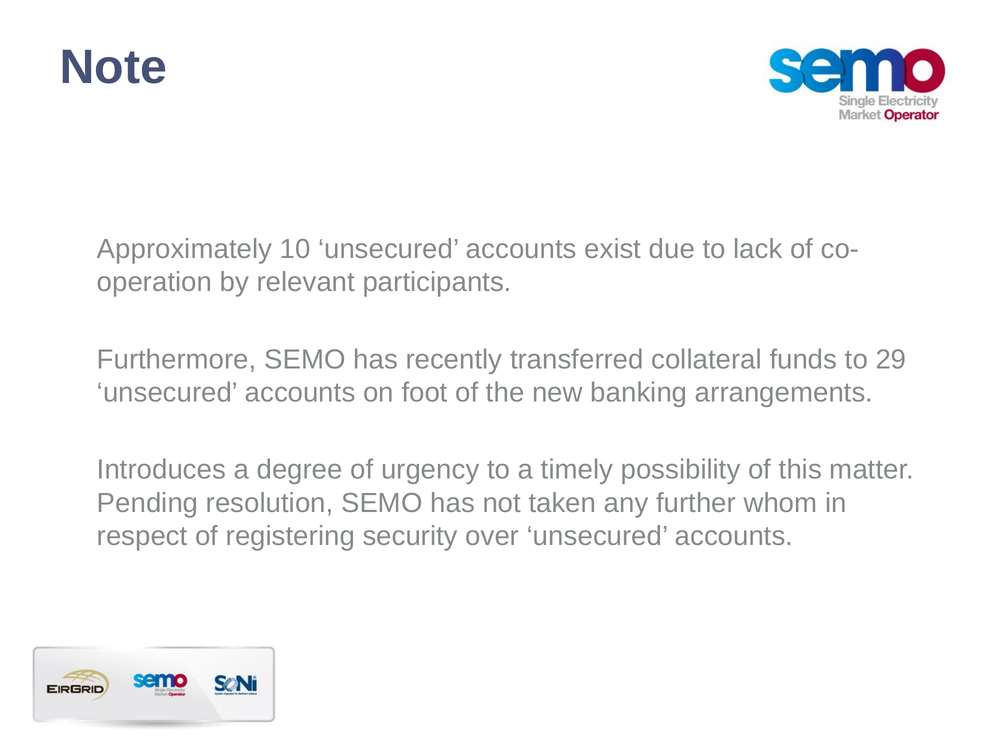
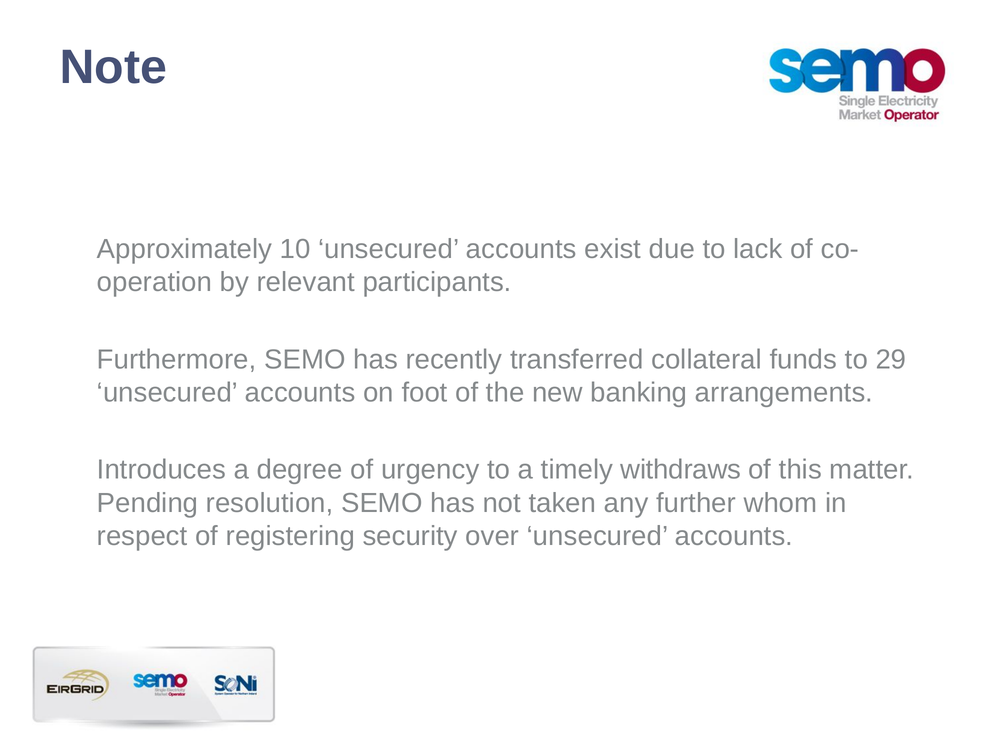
possibility: possibility -> withdraws (681, 470)
